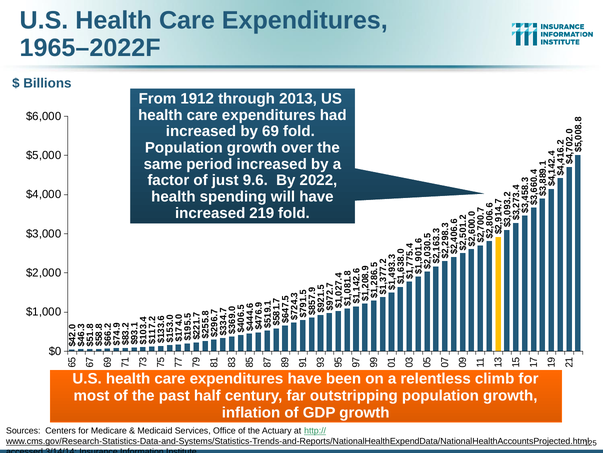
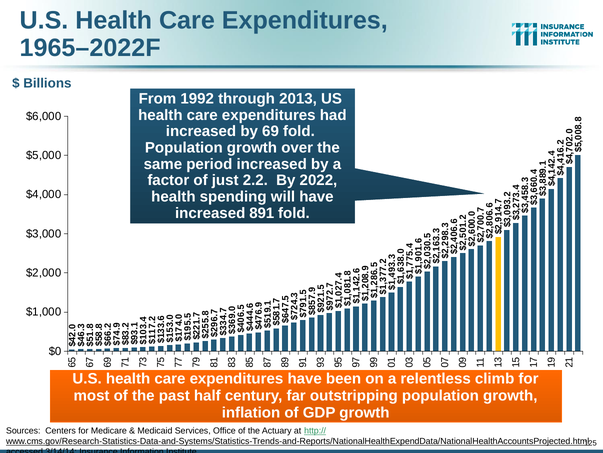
1912: 1912 -> 1992 (197, 99)
9.6: 9.6 -> 2.2 (255, 180)
219: 219 -> 891 (262, 213)
